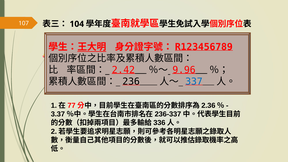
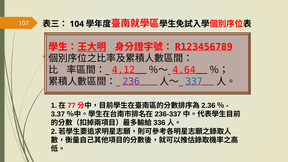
2.42: 2.42 -> 4.12 (123, 70)
9.96: 9.96 -> 4.64 (184, 70)
236 colour: black -> purple (131, 81)
